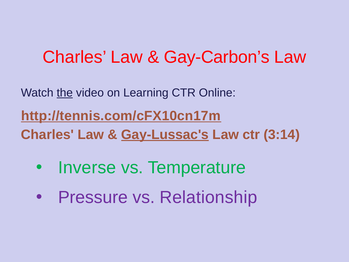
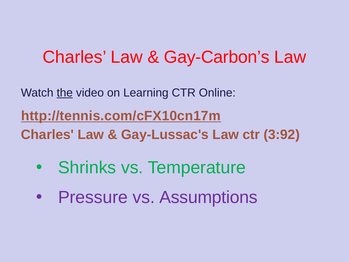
Gay-Lussac's underline: present -> none (165, 135)
3:14: 3:14 -> 3:92 (282, 135)
Inverse: Inverse -> Shrinks (87, 168)
Relationship: Relationship -> Assumptions (209, 197)
